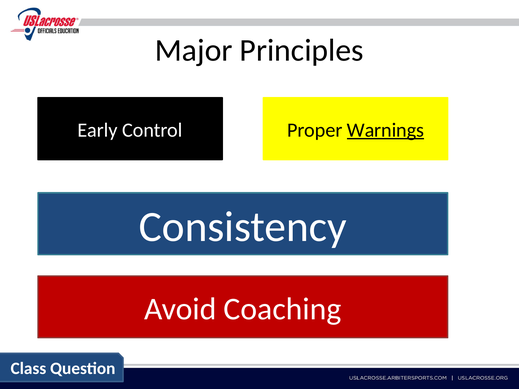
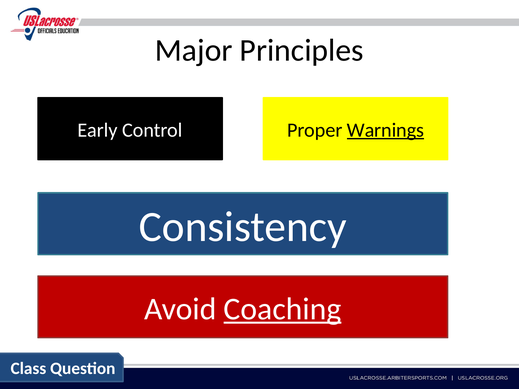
Coaching underline: none -> present (282, 309)
